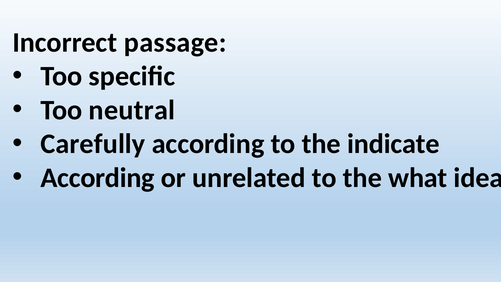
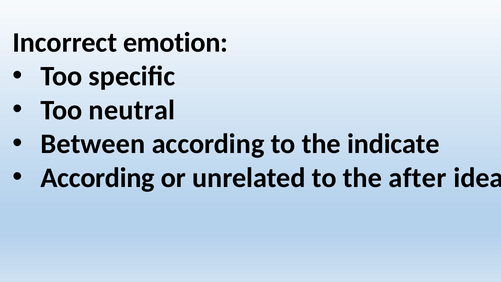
passage: passage -> emotion (176, 42)
Carefully: Carefully -> Between (93, 144)
what: what -> after (418, 178)
